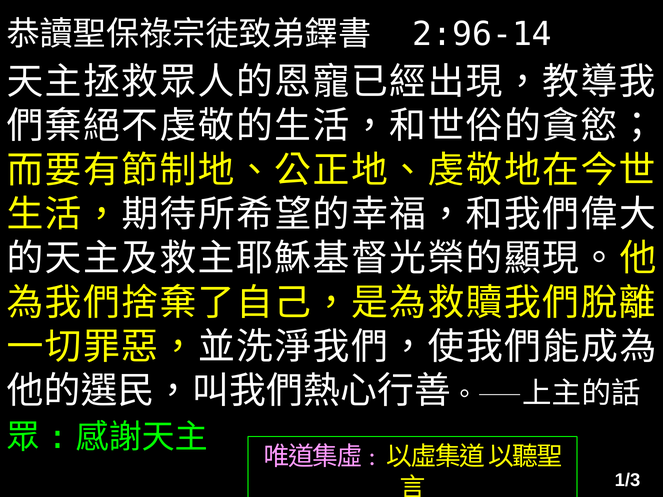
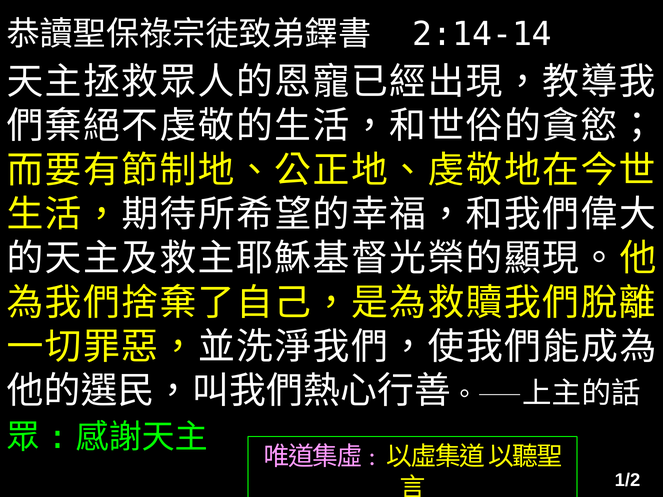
2:96-14: 2:96-14 -> 2:14-14 (482, 34)
1/3: 1/3 -> 1/2 (628, 481)
